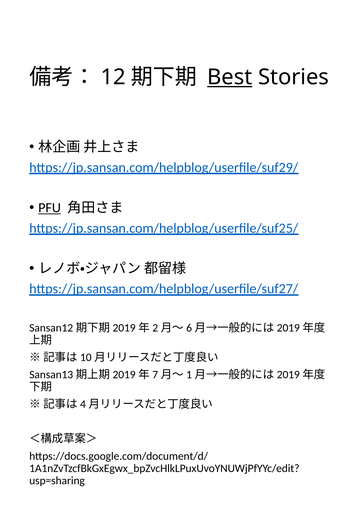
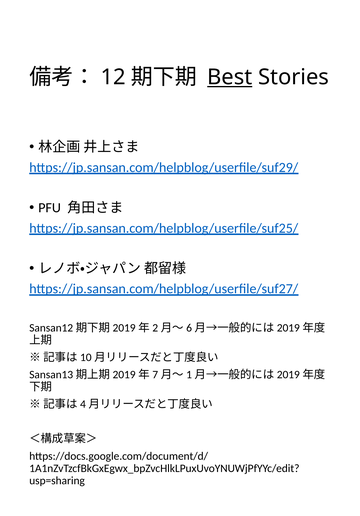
PFU underline: present -> none (50, 208)
